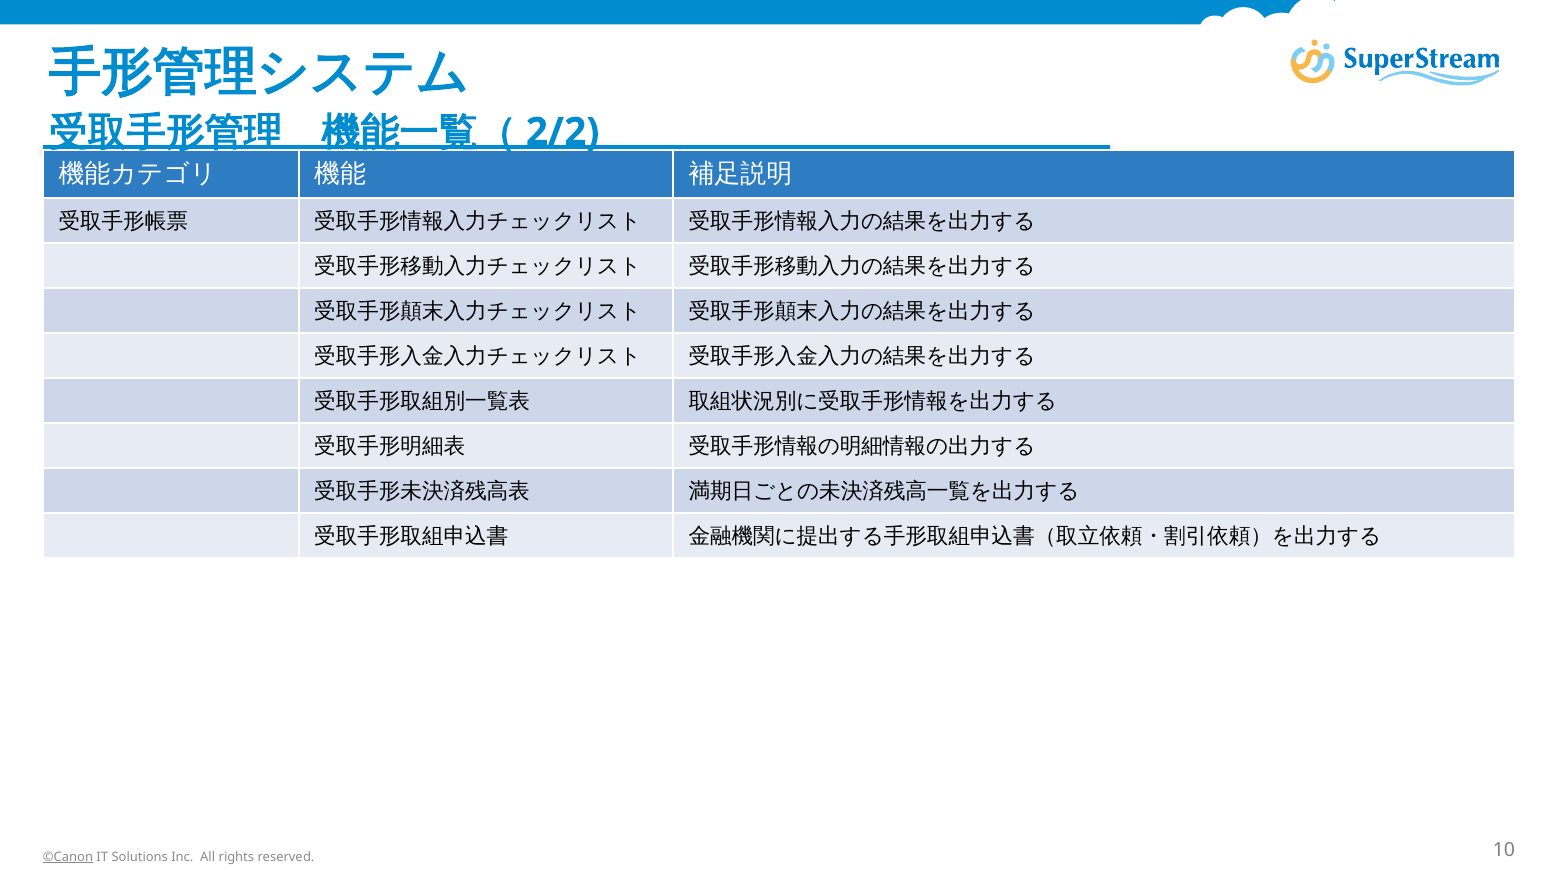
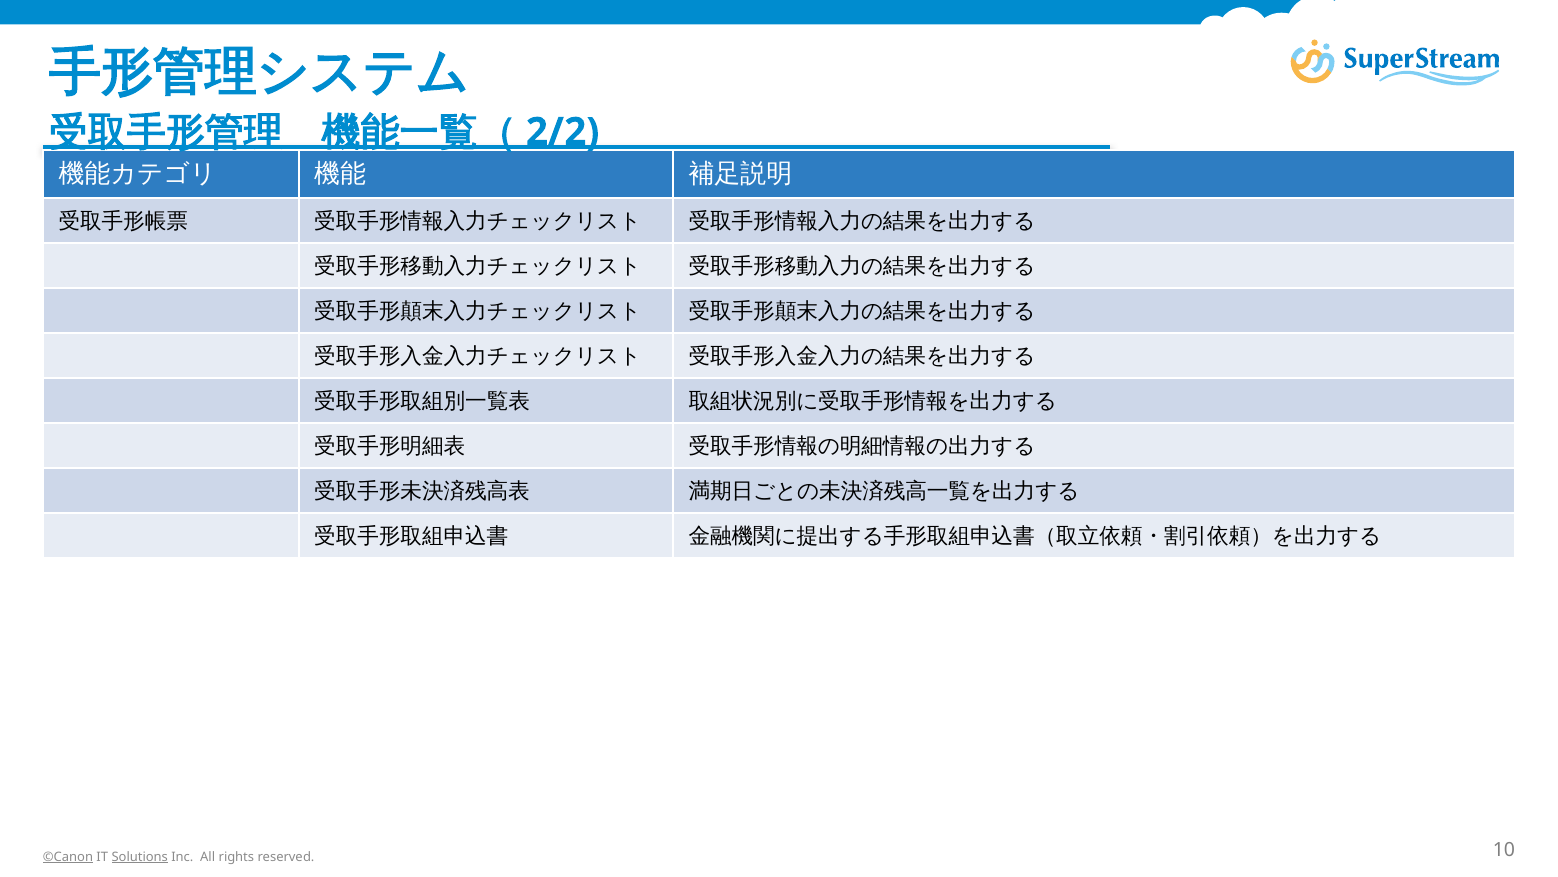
Solutions underline: none -> present (140, 856)
